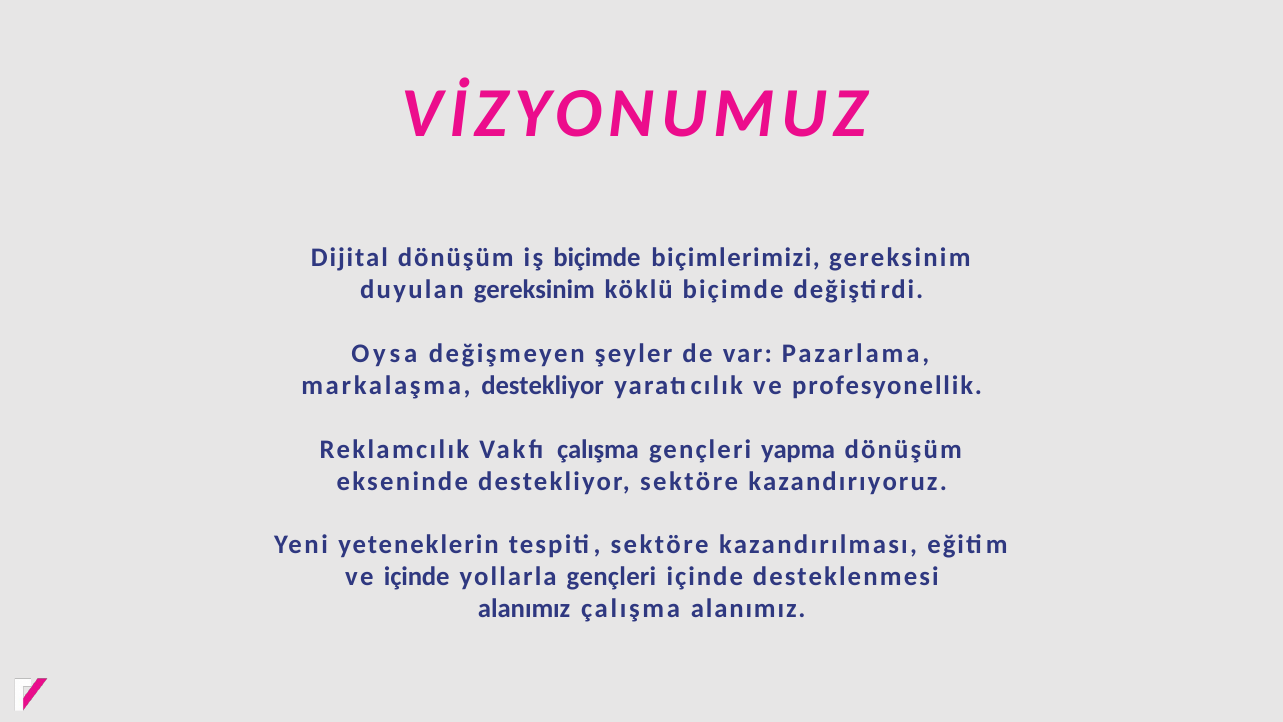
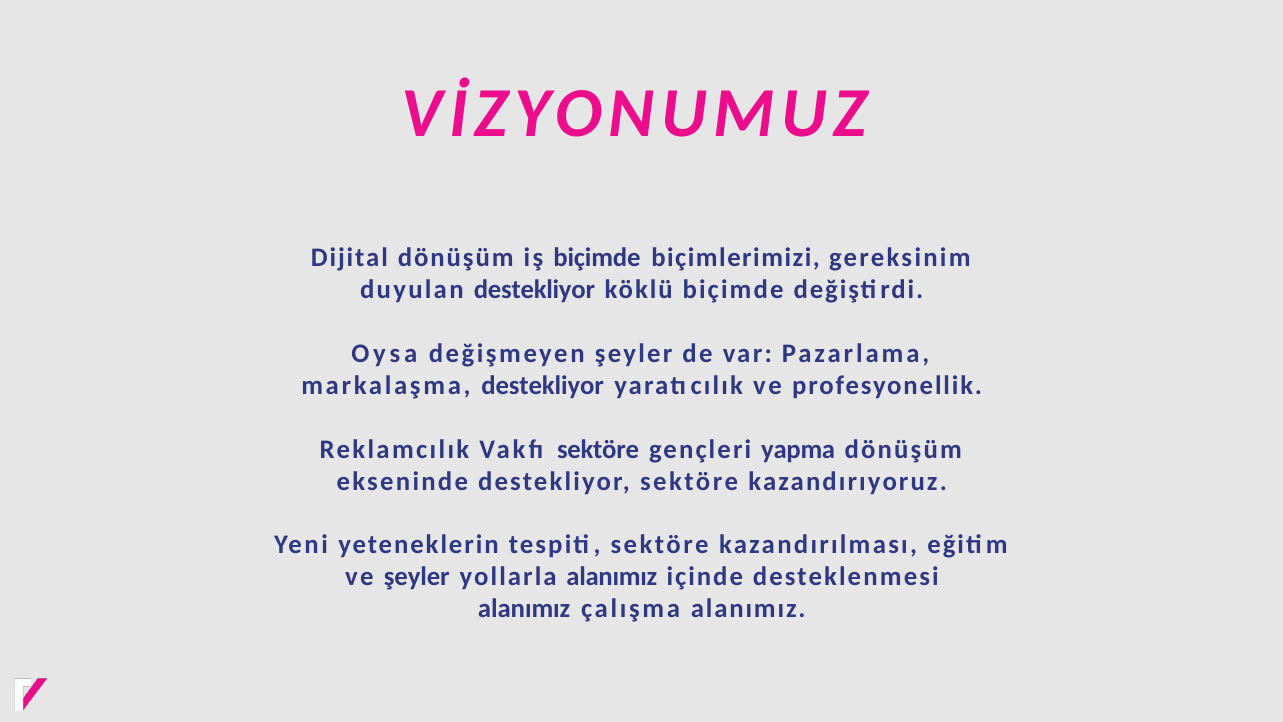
duyulan gereksinim: gereksinim -> destekliyor (534, 290)
Vakfı çalışma: çalışma -> sektöre (598, 449)
ve içinde: içinde -> şeyler (417, 577)
yollarla gençleri: gençleri -> alanımız (612, 577)
